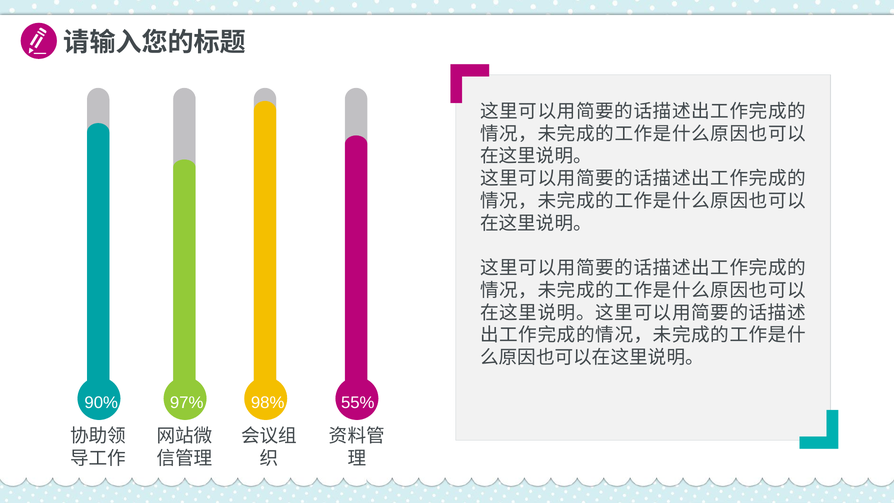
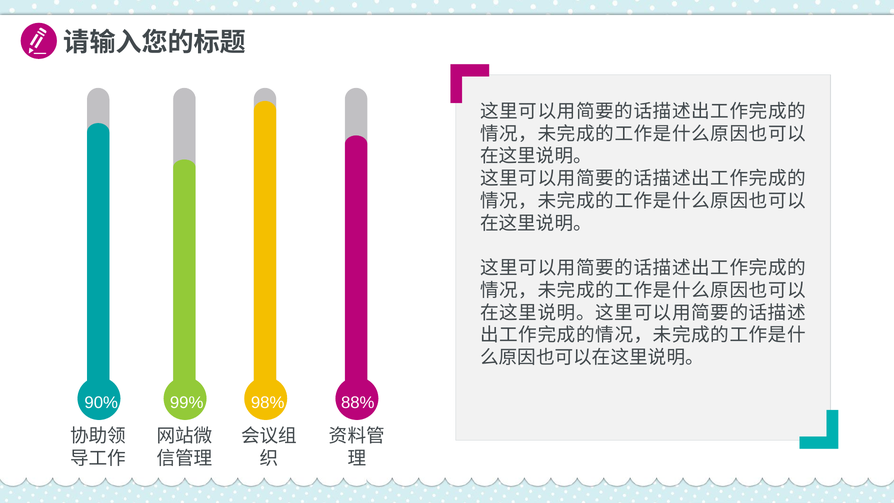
97%: 97% -> 99% (187, 402)
55%: 55% -> 88% (358, 402)
